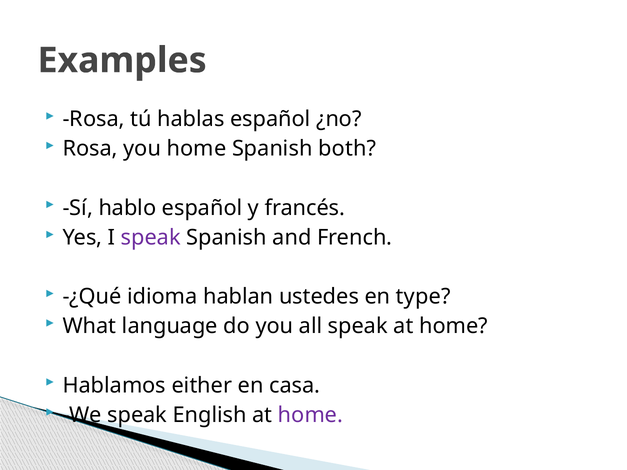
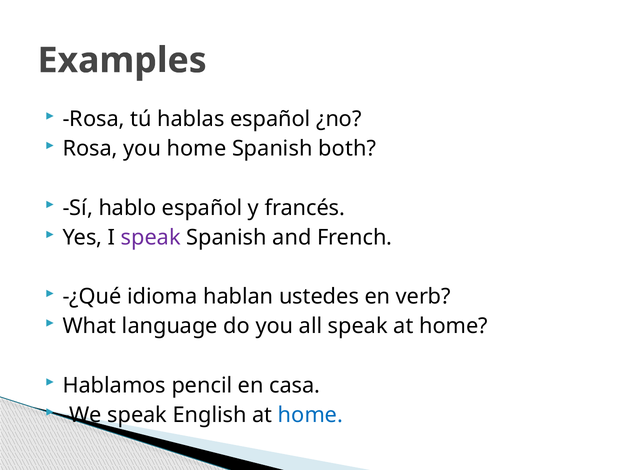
type: type -> verb (423, 297)
either: either -> pencil (202, 386)
home colour: purple -> blue (310, 415)
